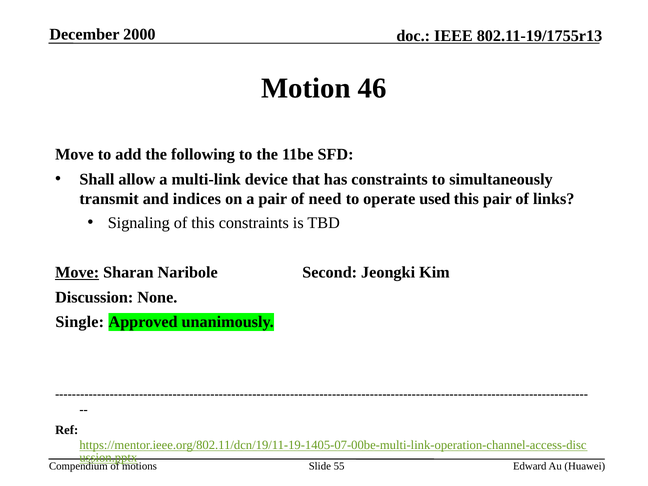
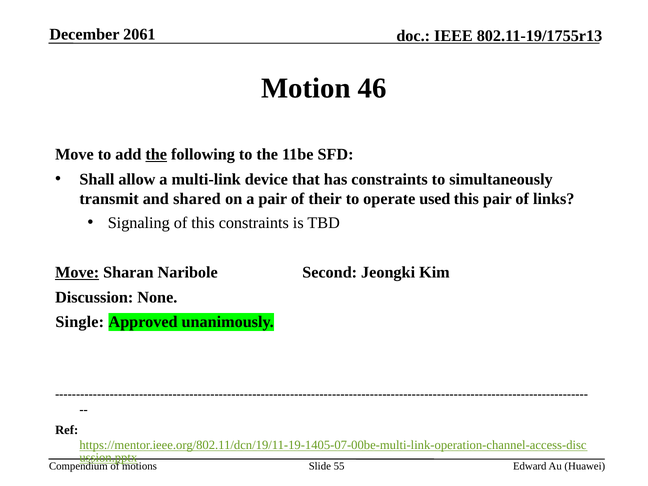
2000: 2000 -> 2061 (139, 34)
the underline: none -> present (156, 155)
indices: indices -> shared (197, 199)
need: need -> their (325, 199)
